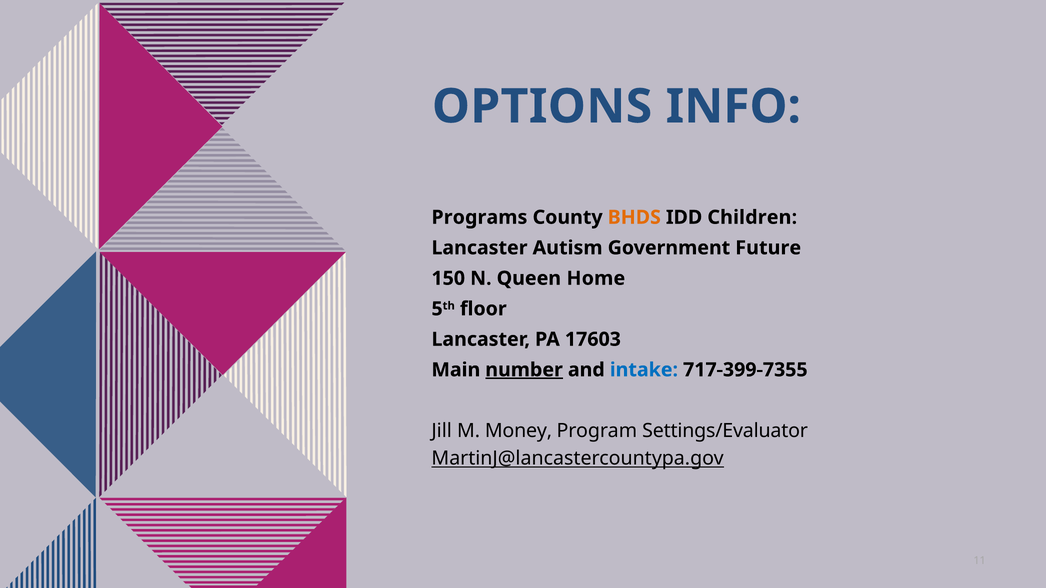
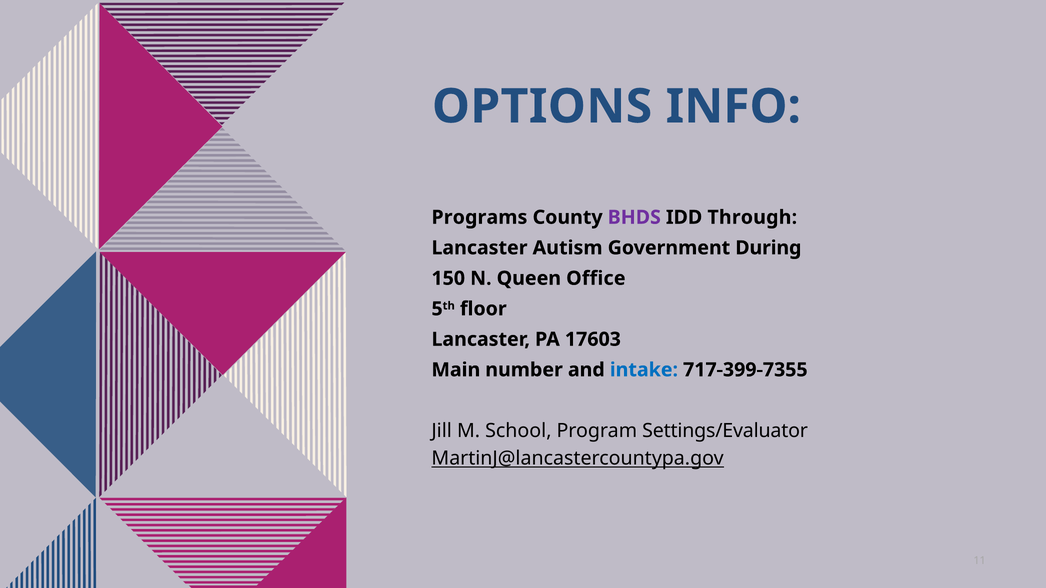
BHDS colour: orange -> purple (634, 217)
Children: Children -> Through (752, 217)
Future: Future -> During (768, 248)
Home: Home -> Office (596, 279)
number underline: present -> none (524, 370)
Money: Money -> School (518, 431)
